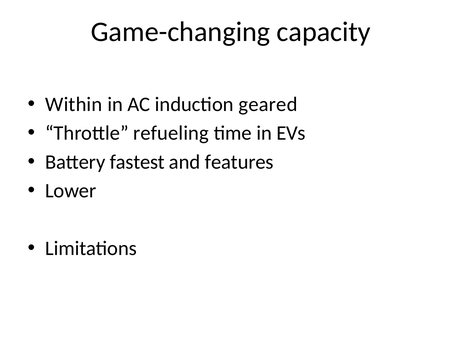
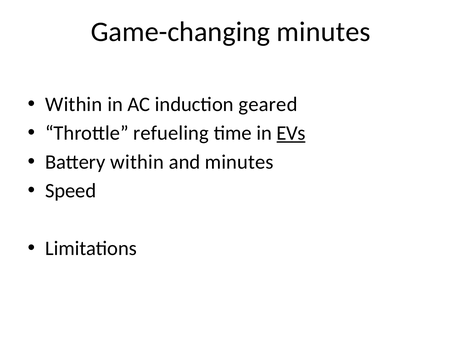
Game-changing capacity: capacity -> minutes (324, 32)
EVs underline: none -> present (291, 133)
Battery fastest: fastest -> within (137, 162)
and features: features -> minutes (239, 162)
Lower: Lower -> Speed (71, 191)
